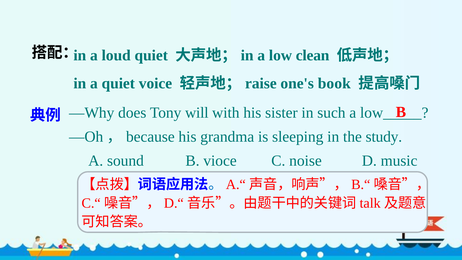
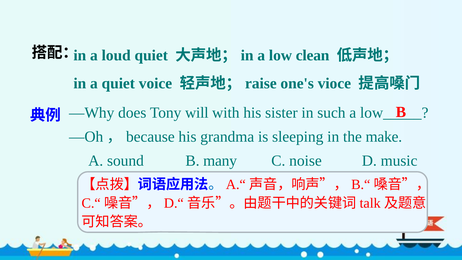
book: book -> vioce (334, 83)
study: study -> make (384, 137)
vioce: vioce -> many (220, 161)
